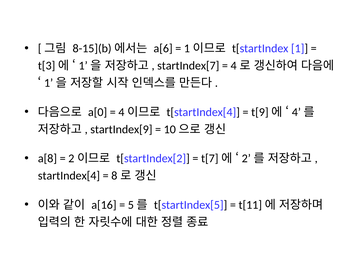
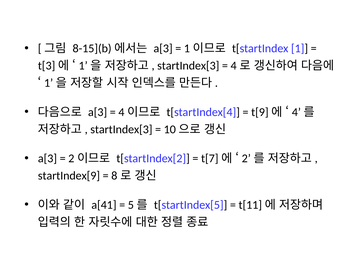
a[6: a[6 -> a[3 (163, 48)
startIndex[7: startIndex[7 -> startIndex[3 (188, 66)
a[0: a[0 -> a[3 (98, 112)
startIndex[9: startIndex[9 -> startIndex[3 (121, 129)
a[8: a[8 -> a[3 (47, 158)
startIndex[4: startIndex[4 -> startIndex[9 (69, 175)
a[16: a[16 -> a[41 (104, 205)
